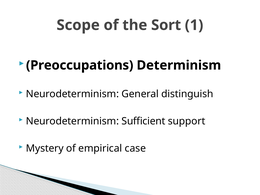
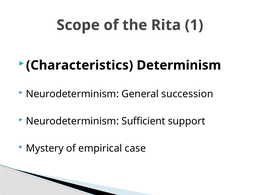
Sort: Sort -> Rita (166, 25)
Preoccupations: Preoccupations -> Characteristics (80, 65)
distinguish: distinguish -> succession (187, 94)
